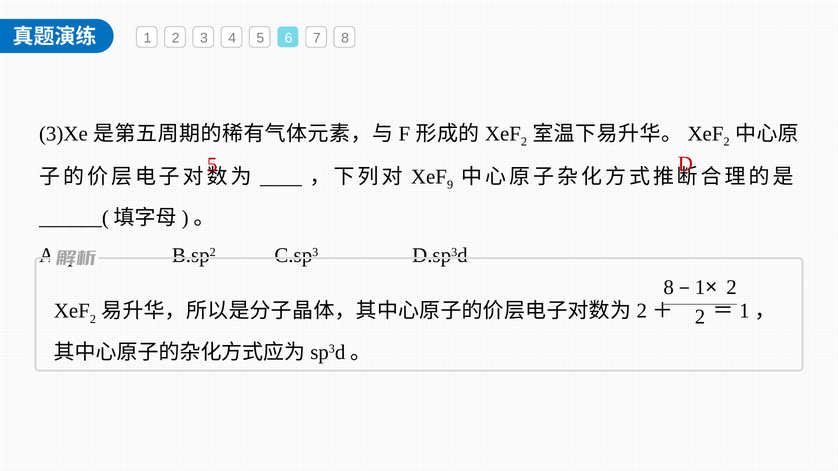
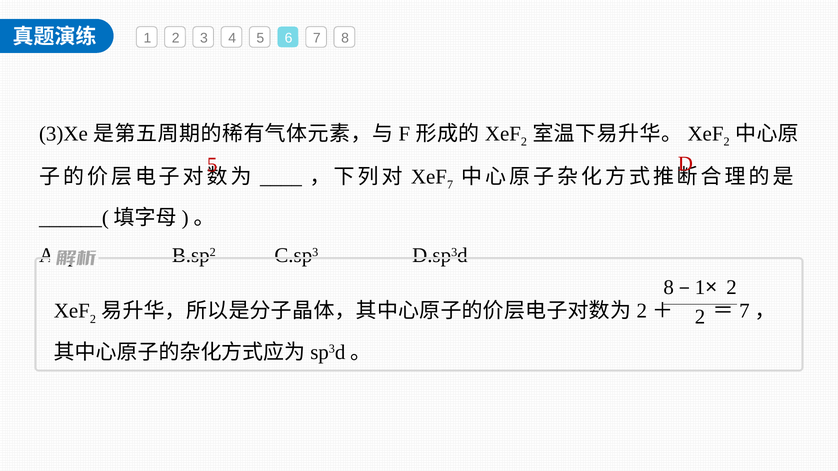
9: 9 -> 7 (450, 185)
1: 1 -> 7 (744, 311)
